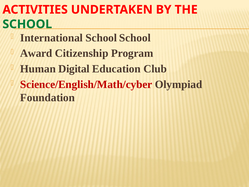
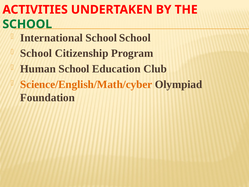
Award: Award -> School (36, 53)
Human Digital: Digital -> School (74, 69)
Science/English/Math/cyber colour: red -> orange (86, 84)
